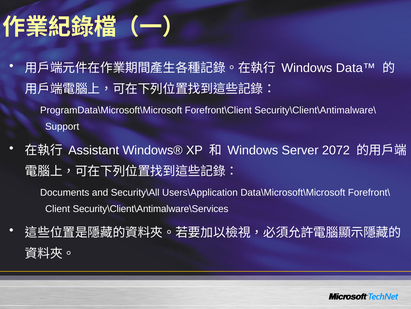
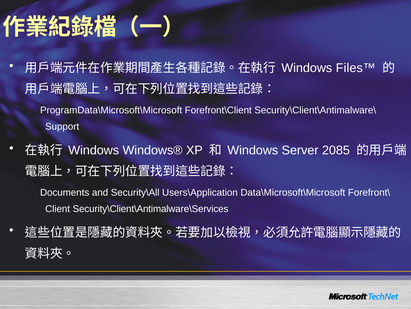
Data™: Data™ -> Files™ (356, 68)
Assistant: Assistant -> Windows (94, 150)
2072: 2072 -> 2085 (336, 150)
